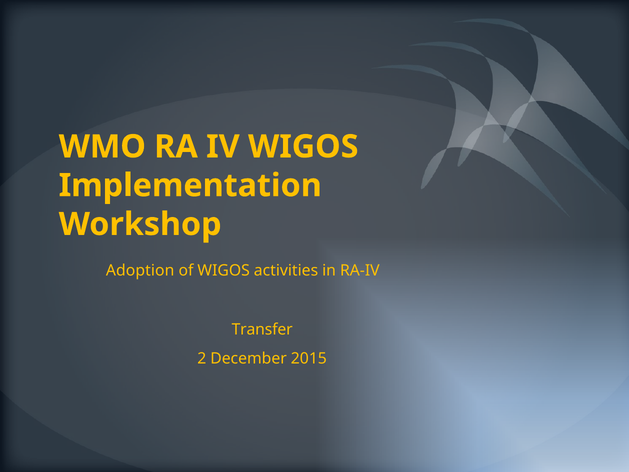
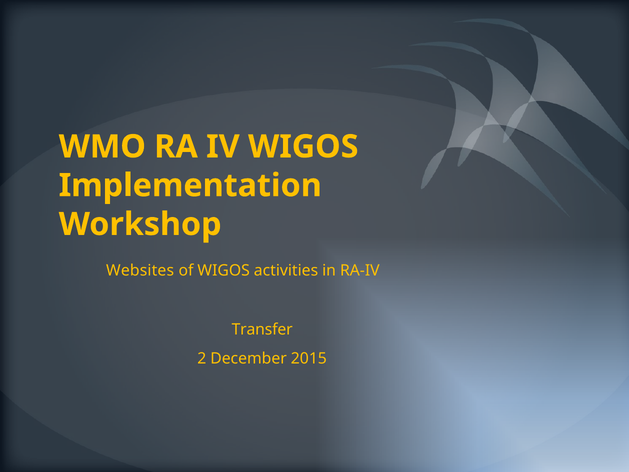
Adoption: Adoption -> Websites (140, 271)
